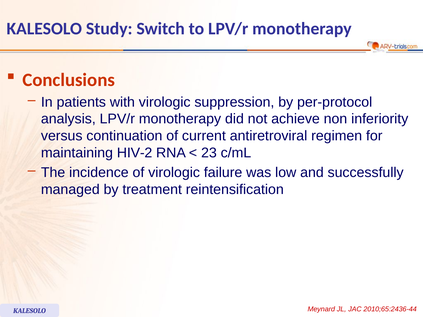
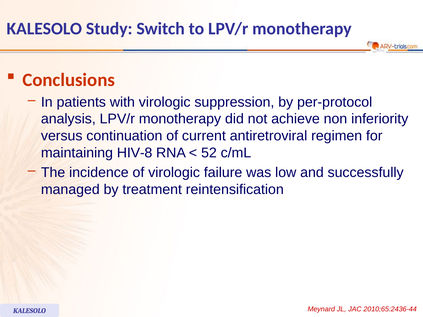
HIV-2: HIV-2 -> HIV-8 (135, 153)
23: 23 -> 52 (209, 153)
